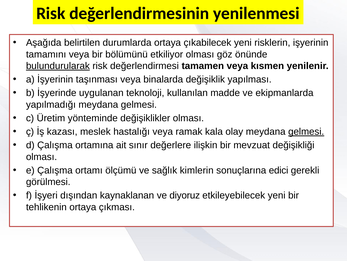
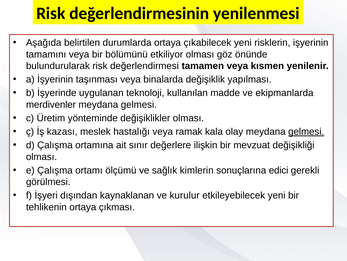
bulundurularak underline: present -> none (58, 66)
yapılmadığı: yapılmadığı -> merdivenler (51, 104)
diyoruz: diyoruz -> kurulur (185, 195)
